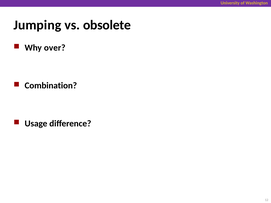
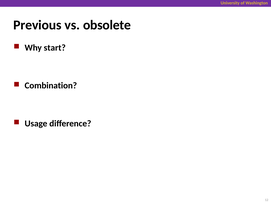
Jumping: Jumping -> Previous (37, 25)
over: over -> start (55, 48)
